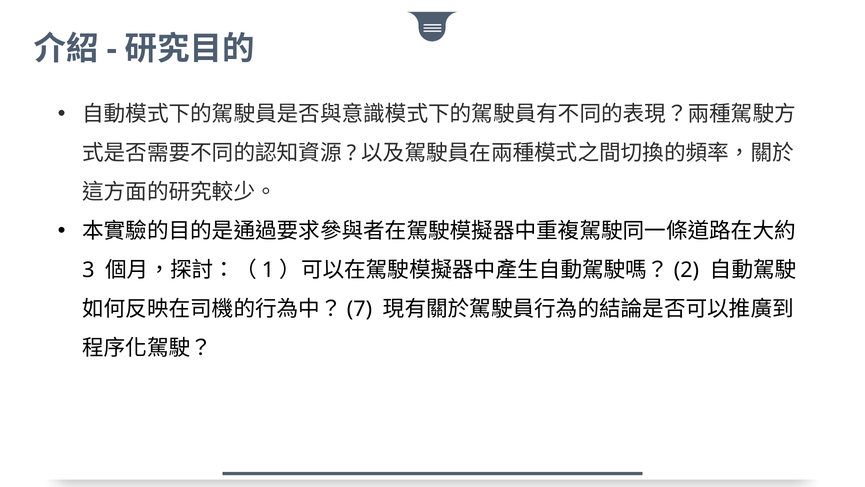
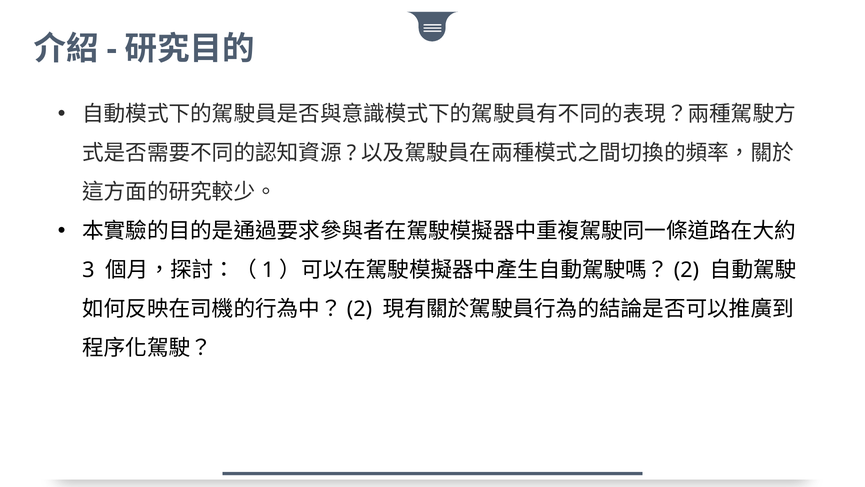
7: 7 -> 2 (359, 309)
